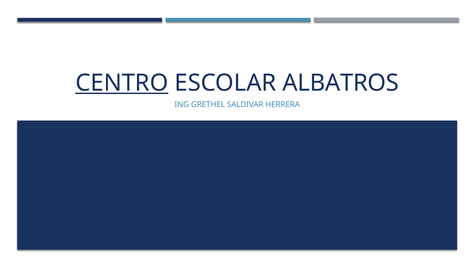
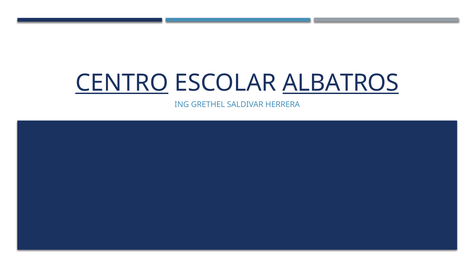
ALBATROS underline: none -> present (341, 83)
